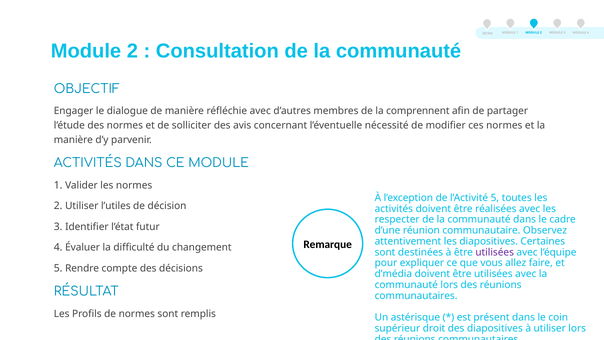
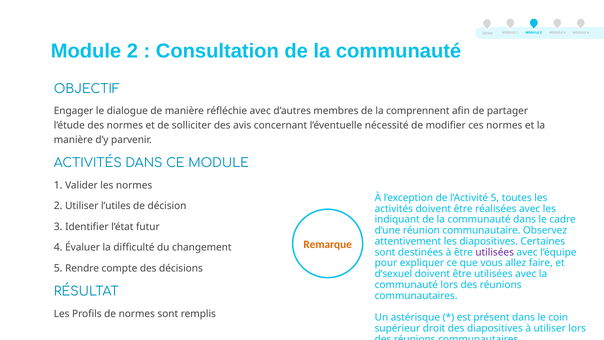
respecter: respecter -> indiquant (397, 219)
Remarque colour: black -> orange (328, 244)
d’média: d’média -> d’sexuel (393, 274)
